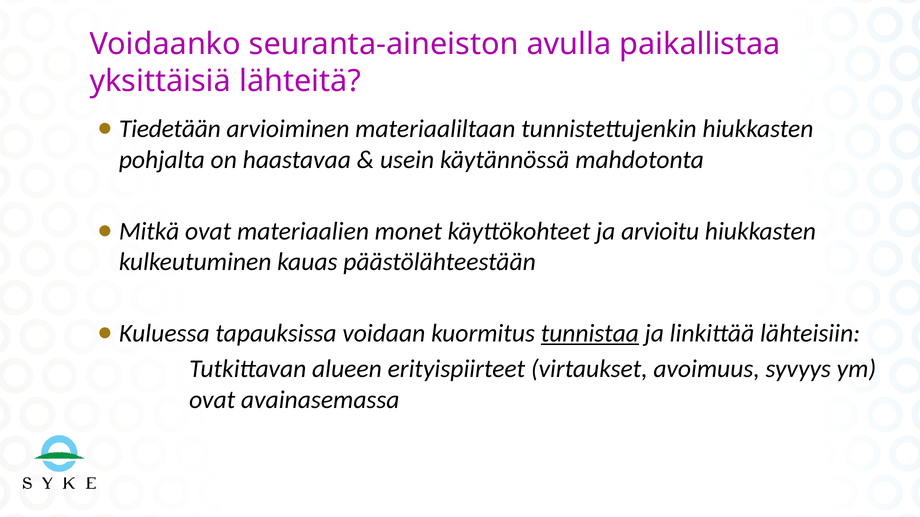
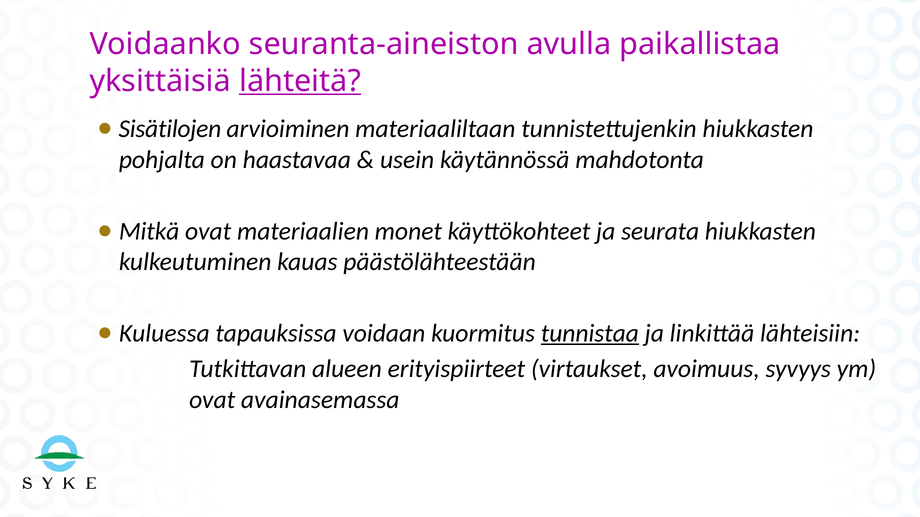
lähteitä underline: none -> present (300, 81)
Tiedetään: Tiedetään -> Sisätilojen (170, 129)
arvioitu: arvioitu -> seurata (660, 231)
